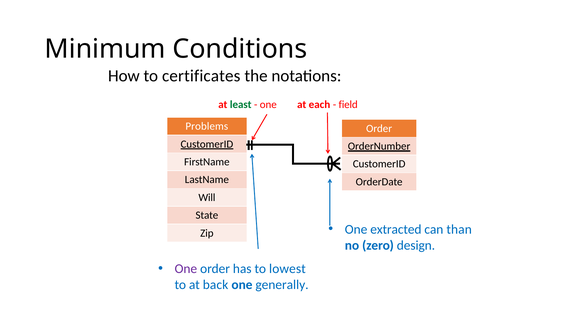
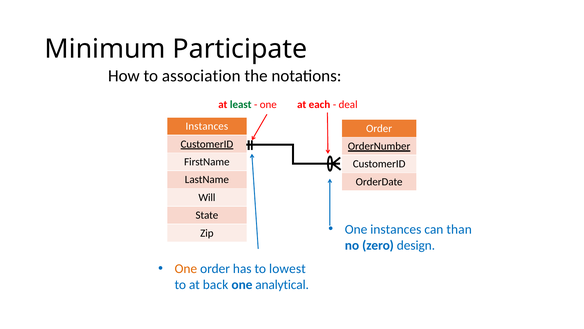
Conditions: Conditions -> Participate (240, 49)
certificates: certificates -> association (201, 76)
field: field -> deal (348, 104)
Problems: Problems -> Instances (207, 126)
One extracted: extracted -> instances (396, 229)
One colour: purple -> orange (186, 268)
generally: generally -> analytical (282, 284)
